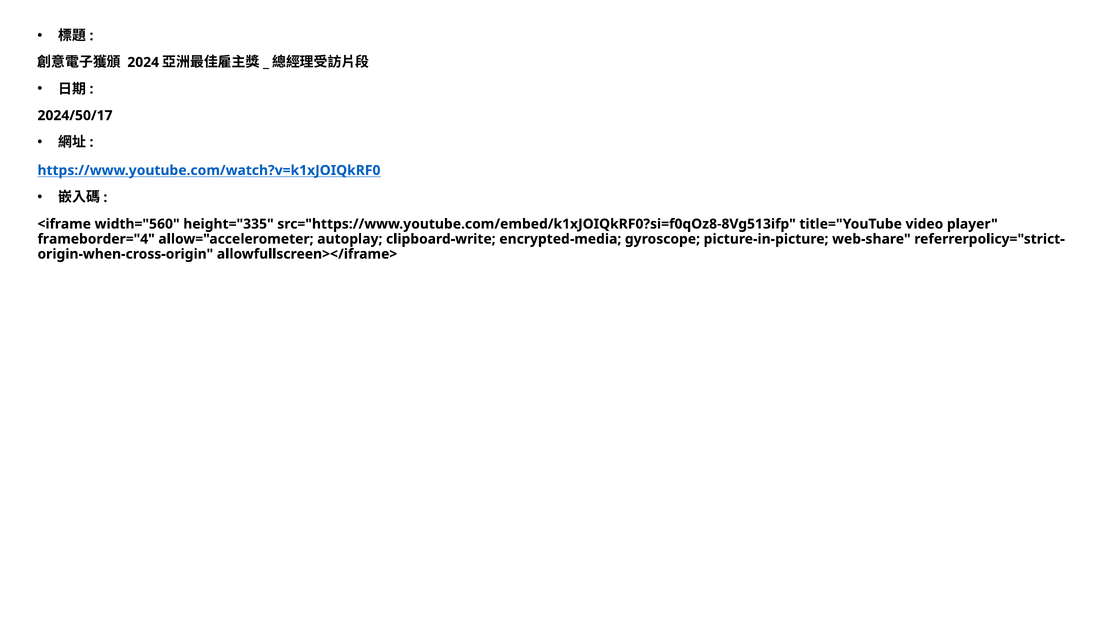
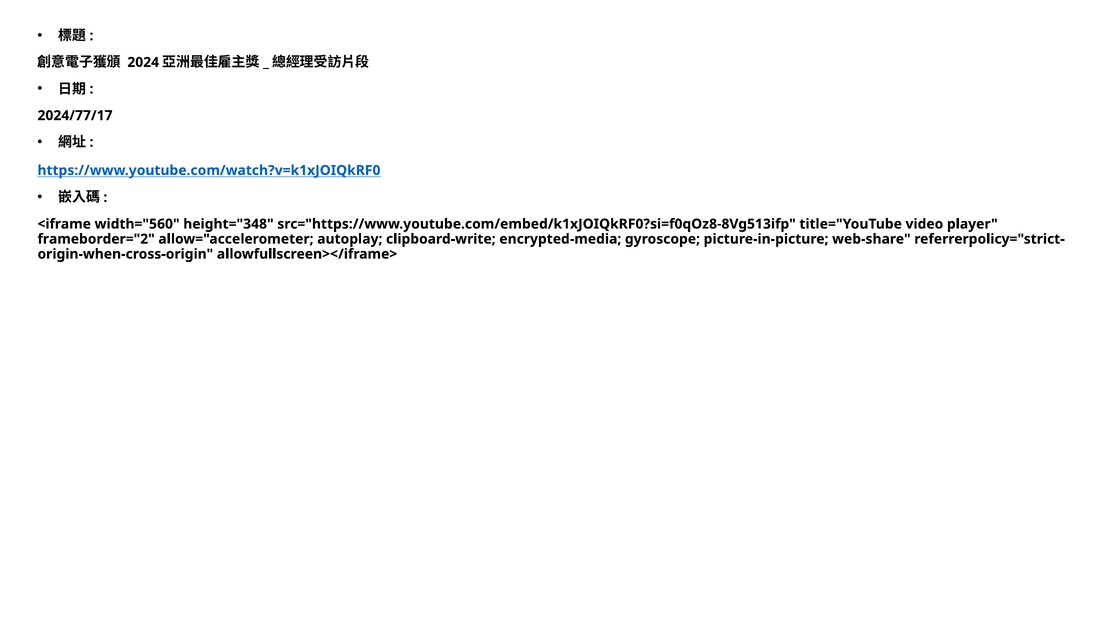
2024/50/17: 2024/50/17 -> 2024/77/17 (75, 116)
height="335: height="335 -> height="348 (228, 224)
frameborder="4: frameborder="4 -> frameborder="2 (96, 239)
